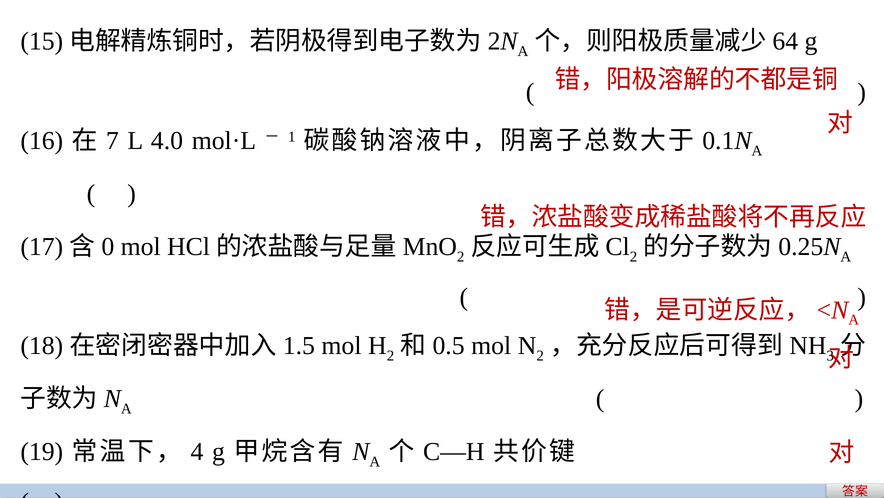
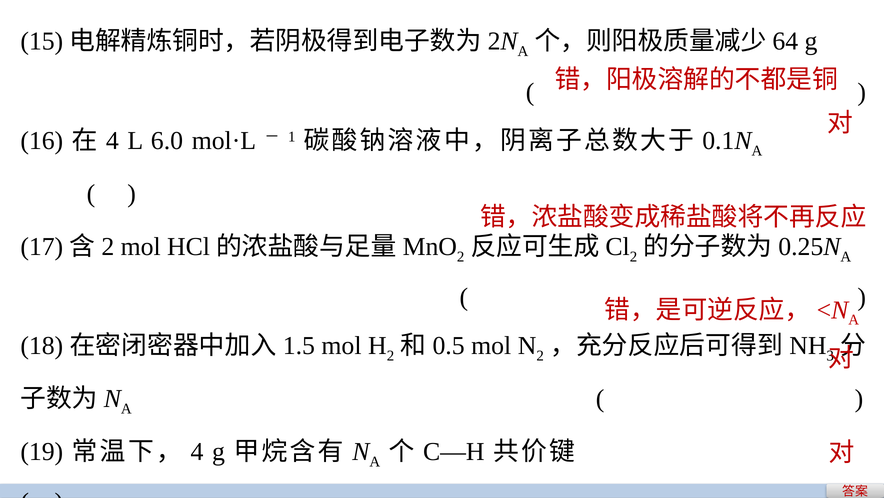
7: 7 -> 4 (112, 141)
4.0: 4.0 -> 6.0 (167, 141)
0: 0 -> 2 (108, 246)
